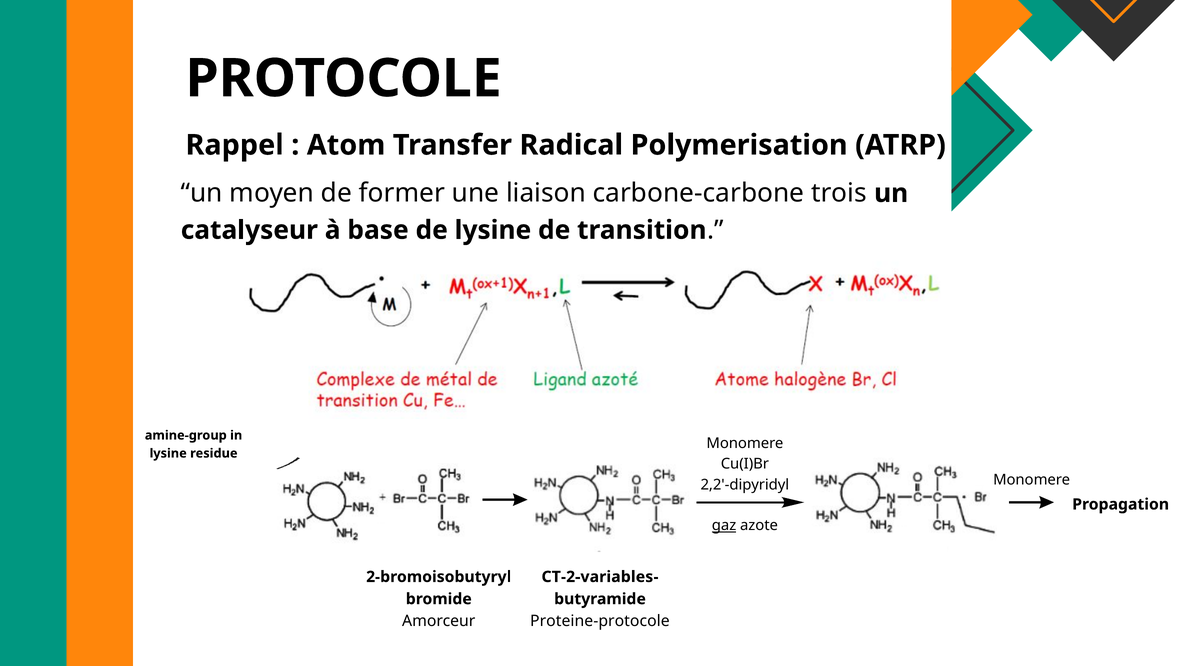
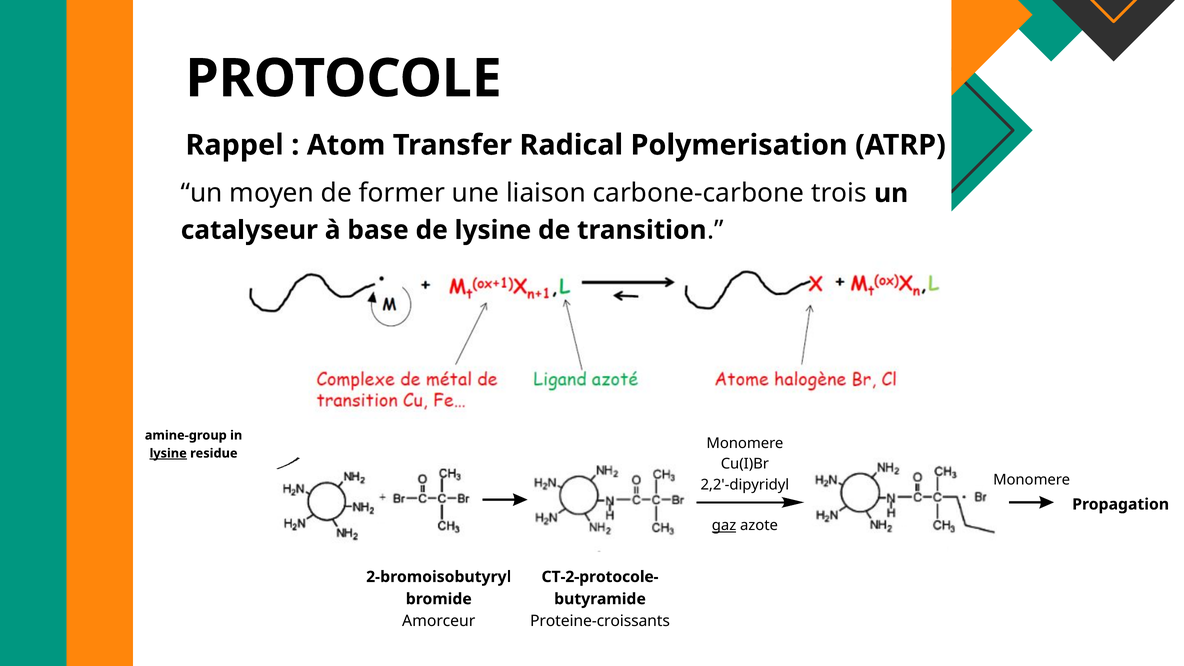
lysine underline: none -> present (168, 453)
CT-2-variables-: CT-2-variables- -> CT-2-protocole- (600, 577)
Proteine-protocole: Proteine-protocole -> Proteine-croissants (600, 621)
